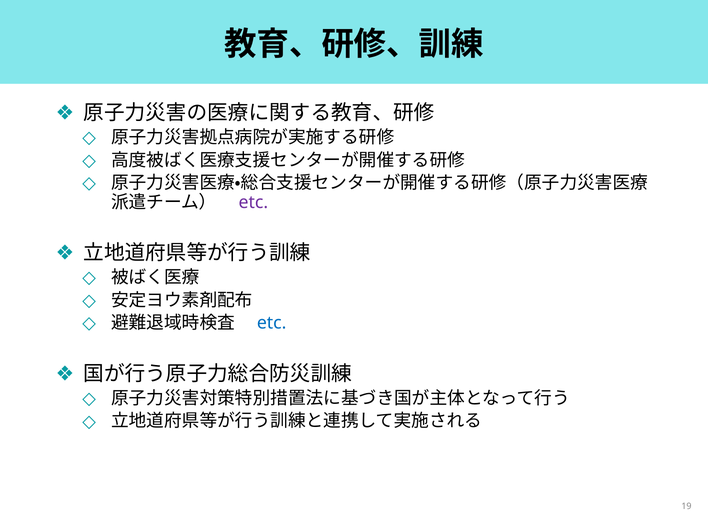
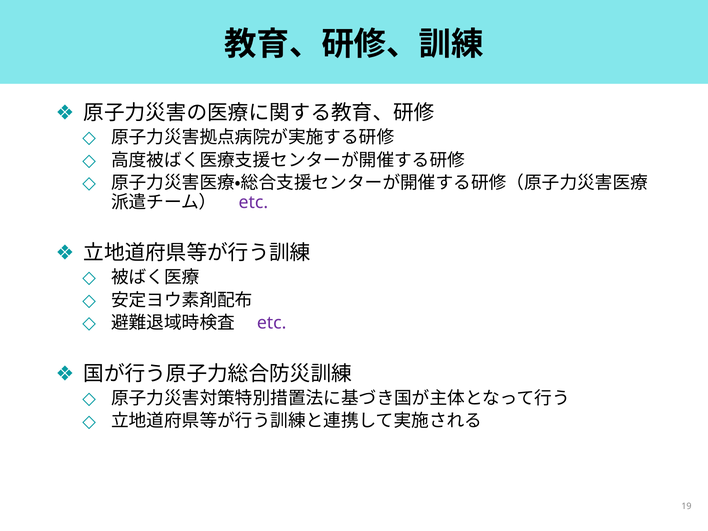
etc colour: blue -> purple (272, 323)
